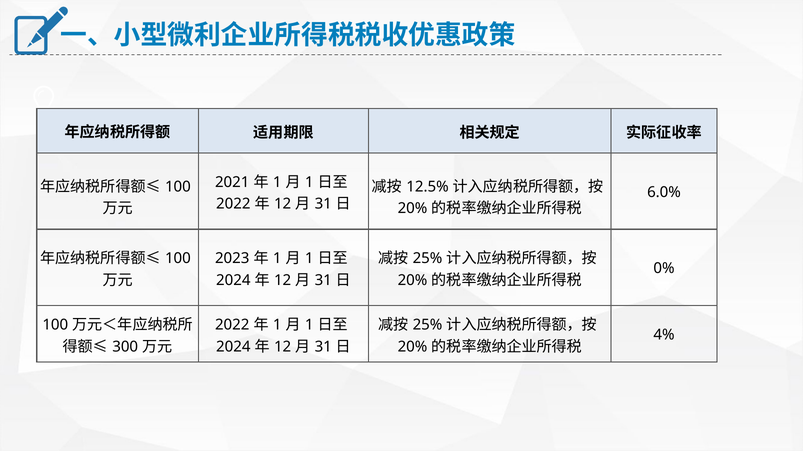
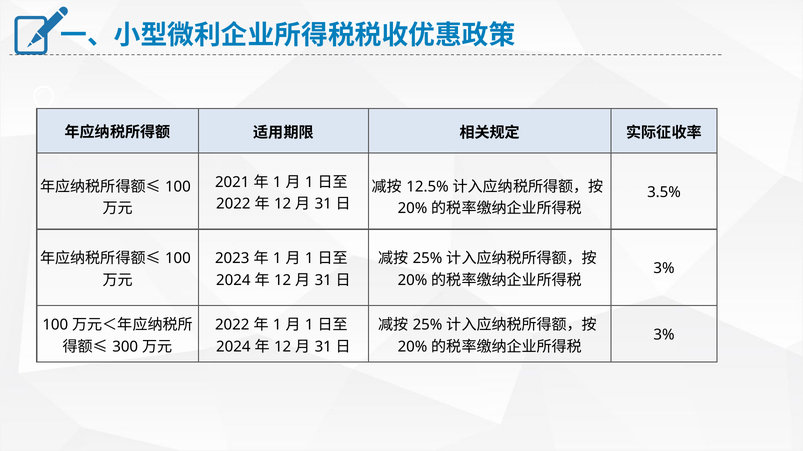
6.0%: 6.0% -> 3.5% (664, 193)
0%: 0% -> 3% (664, 269)
4%: 4% -> 3% (664, 335)
